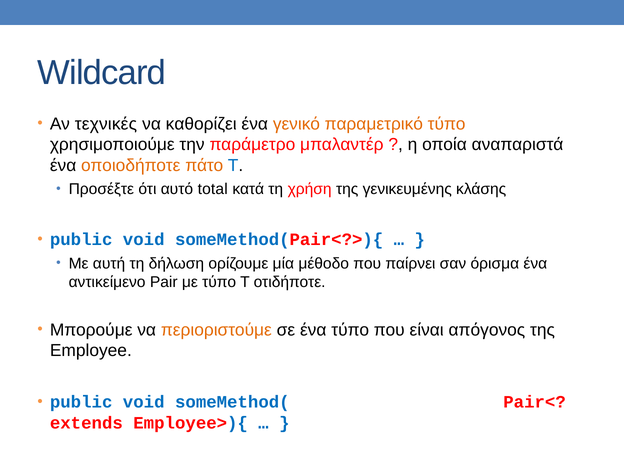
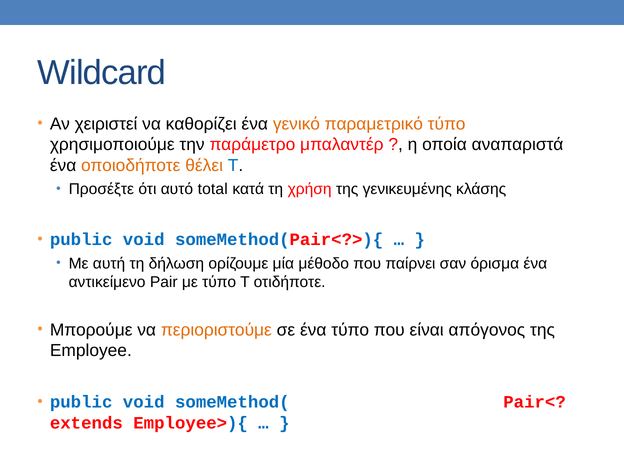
τεχνικές: τεχνικές -> χειριστεί (106, 124)
πάτο: πάτο -> θέλει (204, 166)
